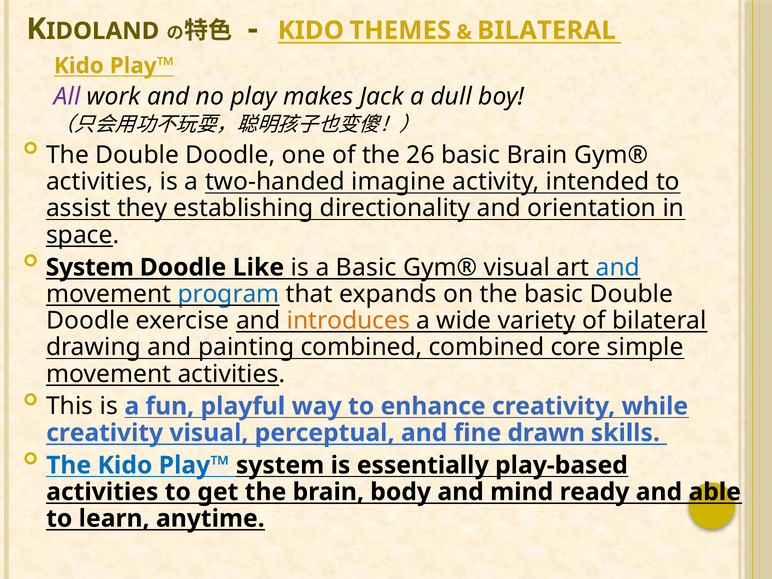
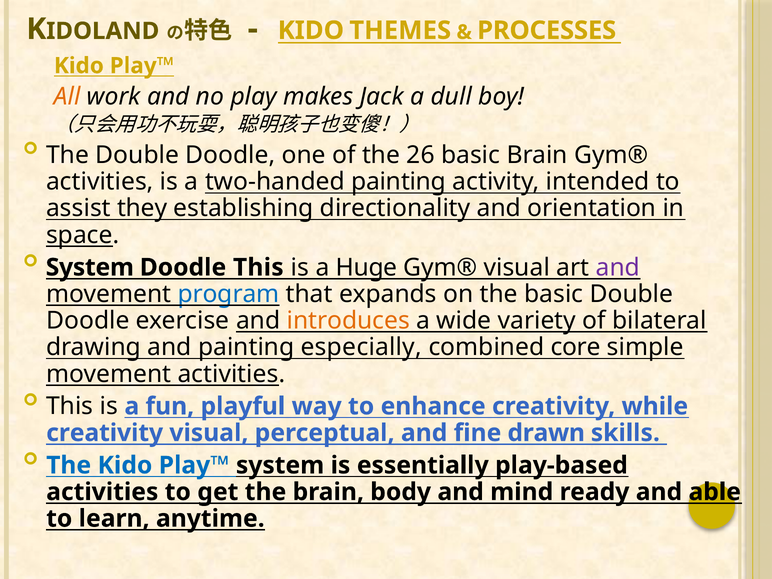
BILATERAL: BILATERAL -> PROCESSES (547, 30)
All colour: purple -> orange (67, 96)
two-handed imagine: imagine -> painting (399, 182)
Doodle Like: Like -> This (258, 267)
a Basic: Basic -> Huge (366, 267)
and colour: blue -> purple (618, 267)
painting combined: combined -> especially (361, 347)
